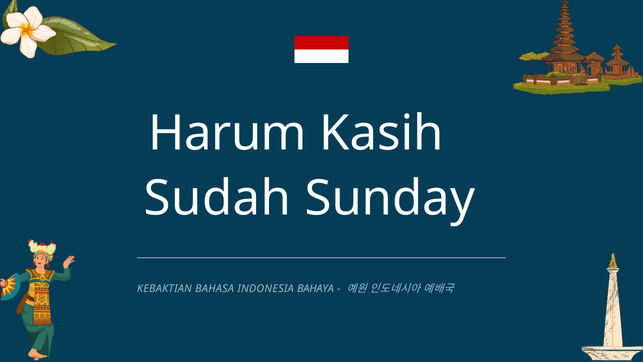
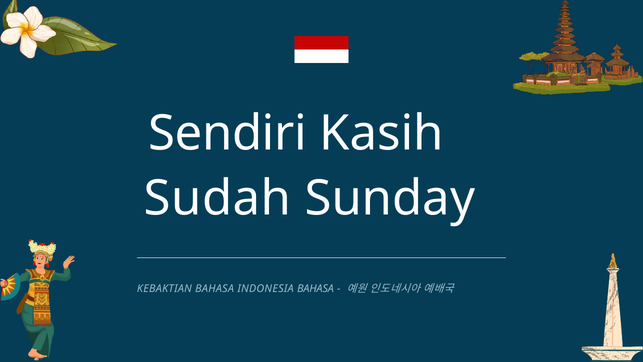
Harum: Harum -> Sendiri (228, 133)
INDONESIA BAHAYA: BAHAYA -> BAHASA (316, 288)
